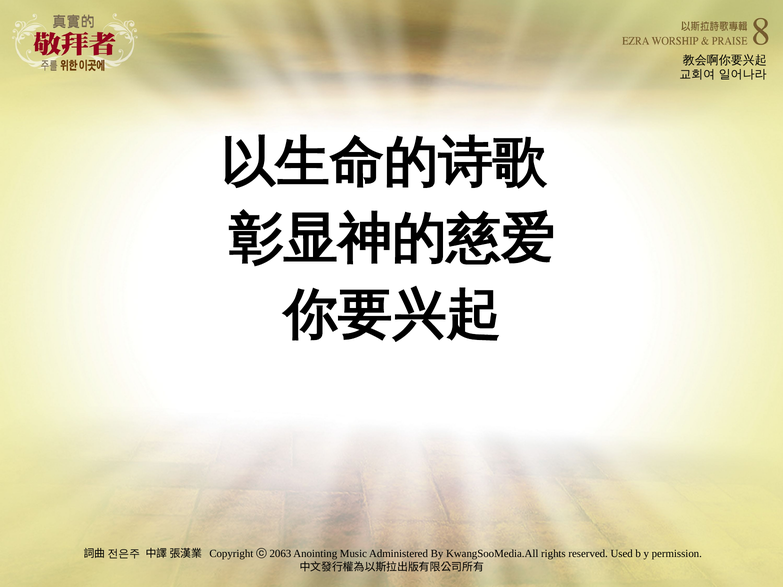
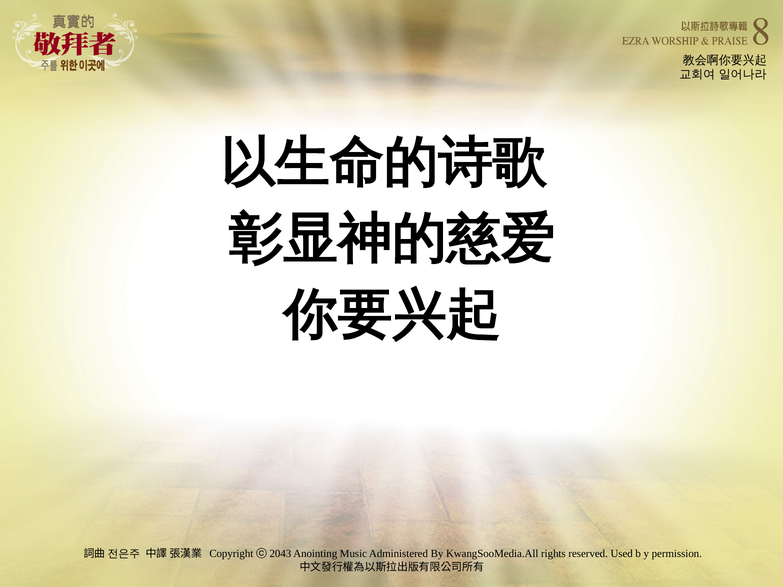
2063: 2063 -> 2043 (280, 554)
